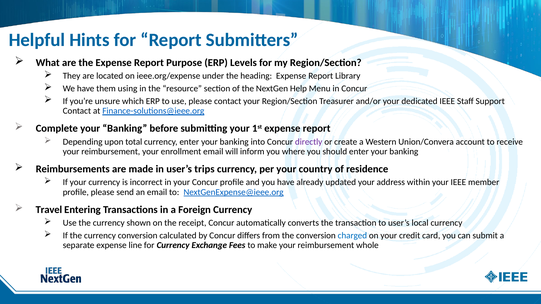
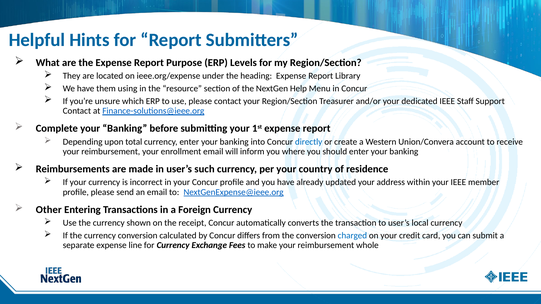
directly colour: purple -> blue (309, 142)
trips: trips -> such (204, 169)
Travel: Travel -> Other (49, 210)
